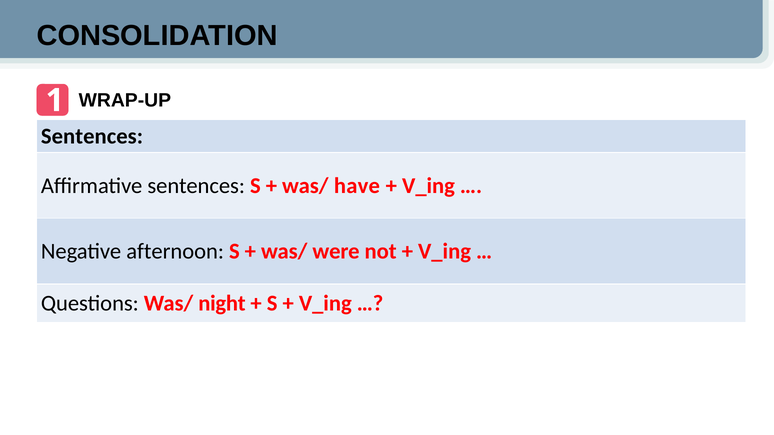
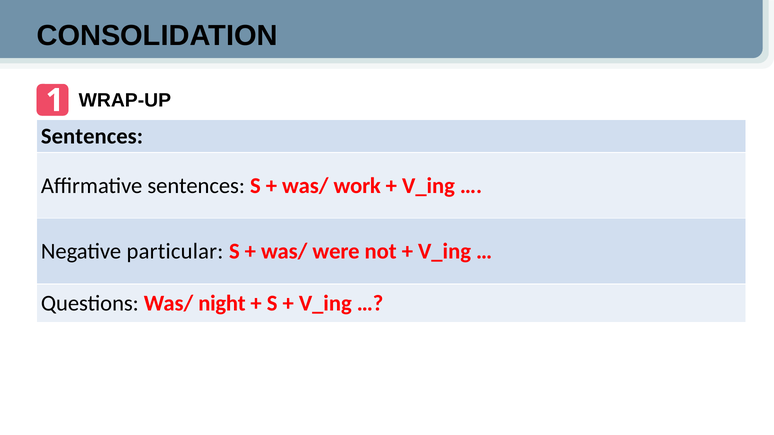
have: have -> work (357, 186)
afternoon: afternoon -> particular (175, 252)
